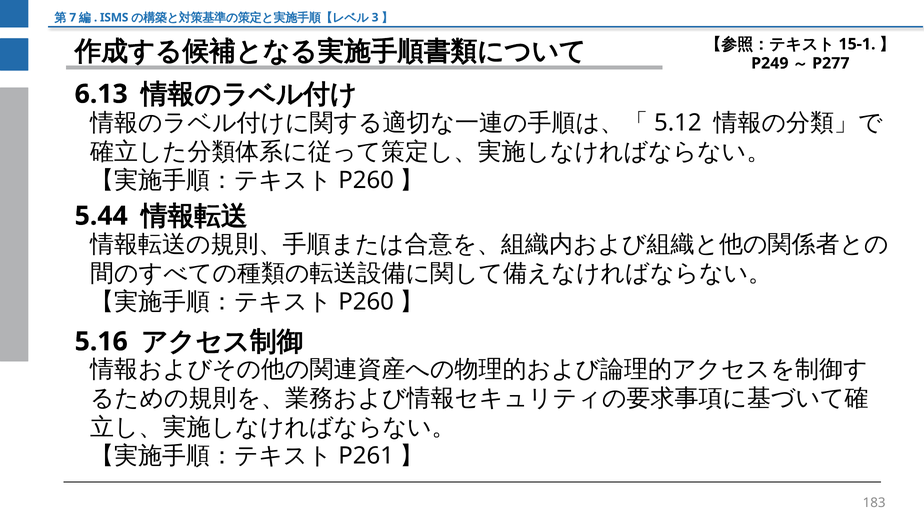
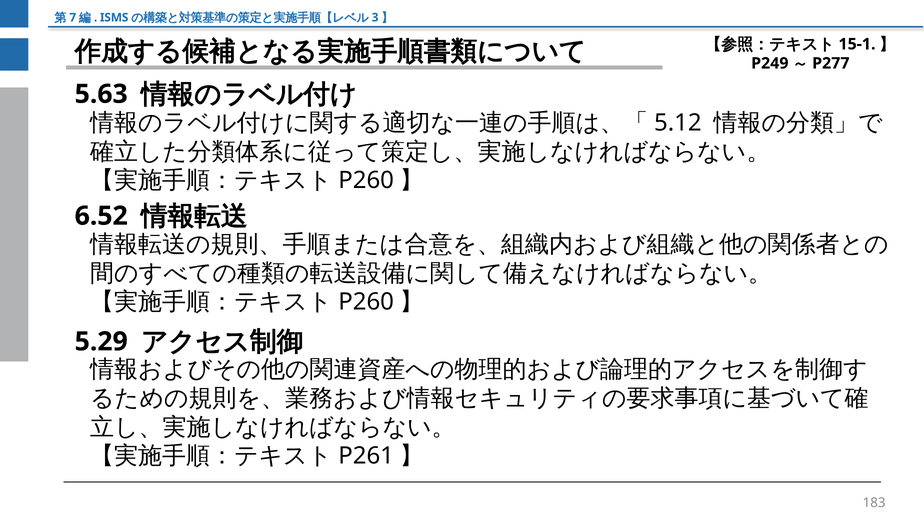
6.13: 6.13 -> 5.63 (101, 94)
5.44: 5.44 -> 6.52 (101, 216)
5.16: 5.16 -> 5.29 (101, 341)
